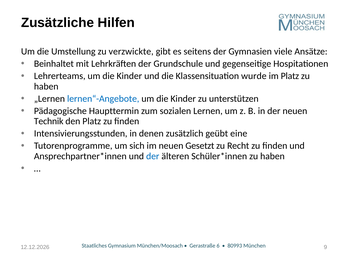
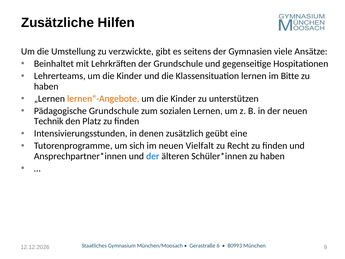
Klassensituation wurde: wurde -> lernen (254, 76)
im Platz: Platz -> Bitte (290, 76)
lernen“-Angebote colour: blue -> orange (103, 99)
Pädagogische Haupttermin: Haupttermin -> Grundschule (114, 111)
Gesetzt: Gesetzt -> Vielfalt (200, 146)
